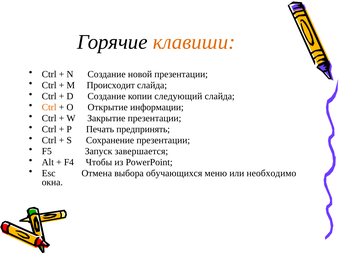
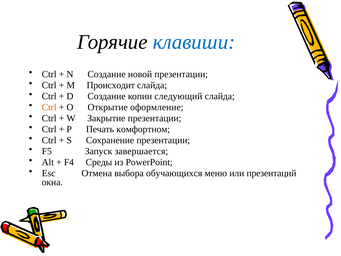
клавиши colour: orange -> blue (194, 42)
информации: информации -> оформление (157, 107)
предпринять: предпринять -> комфортном (143, 129)
Чтобы: Чтобы -> Среды (99, 162)
необходимо: необходимо -> презентаций (271, 173)
